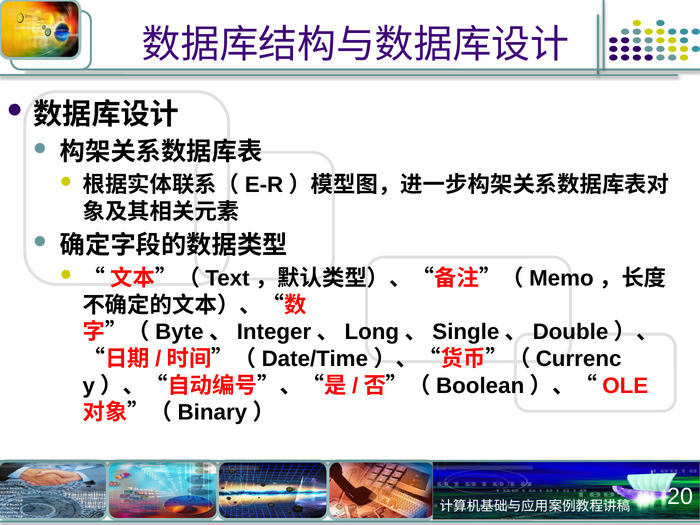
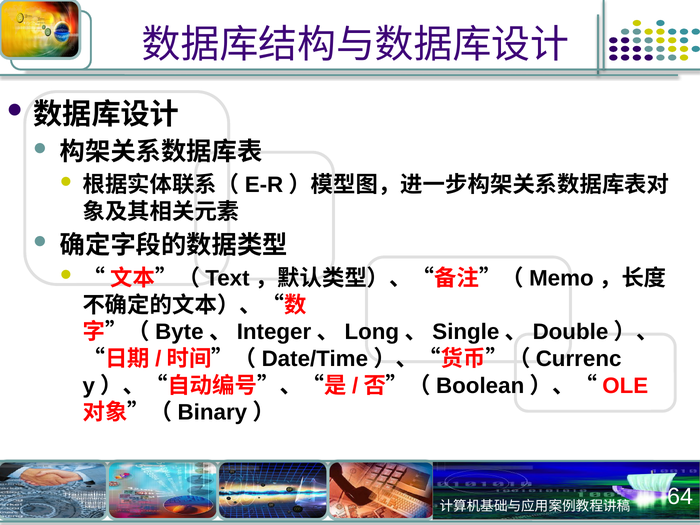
20: 20 -> 64 (680, 497)
